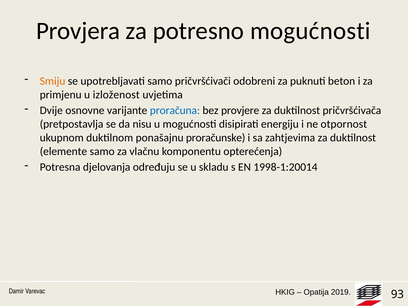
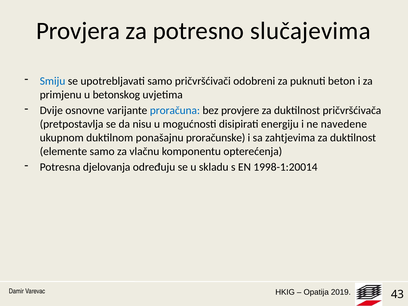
potresno mogućnosti: mogućnosti -> slučajevima (310, 31)
Smiju colour: orange -> blue (53, 81)
izloženost: izloženost -> betonskog (116, 95)
otpornost: otpornost -> navedene (344, 124)
93: 93 -> 43 (397, 294)
